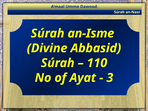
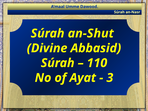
an-Isme: an-Isme -> an-Shut (91, 33)
